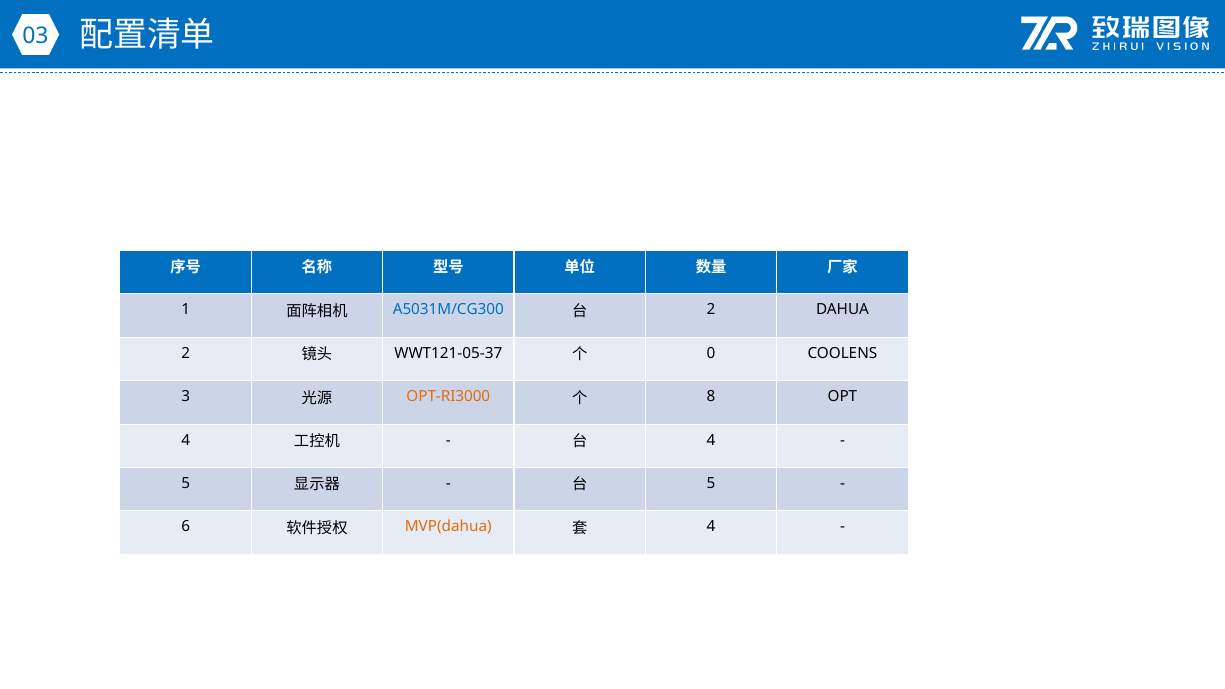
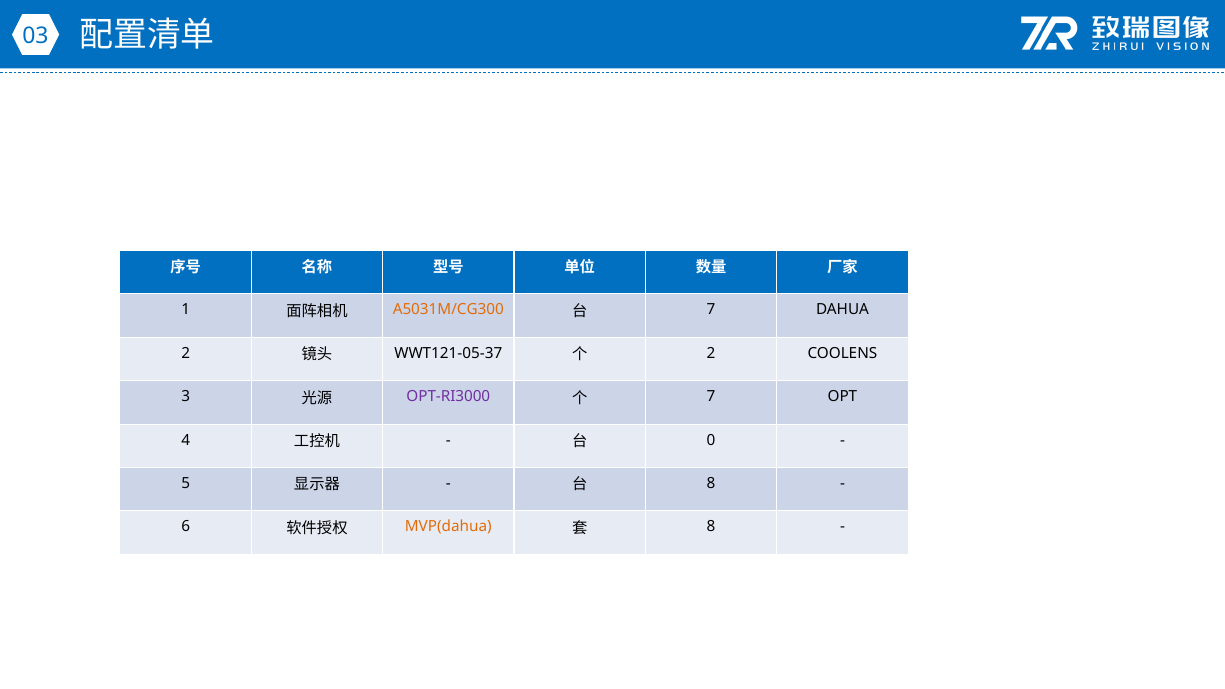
A5031M/CG300 colour: blue -> orange (448, 310)
2: 2 -> 7 (711, 310)
0: 0 -> 2 (711, 353)
OPT-RI3000 colour: orange -> purple (448, 397)
8: 8 -> 7 (711, 397)
4: 4 -> 0 (711, 440)
5: 5 -> 8 (711, 483)
4: 4 -> 8 (711, 527)
